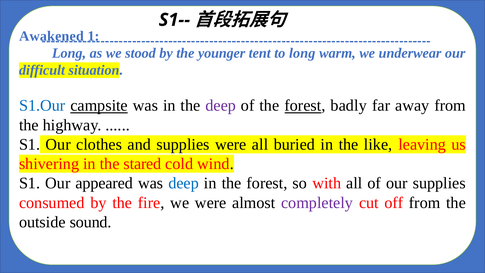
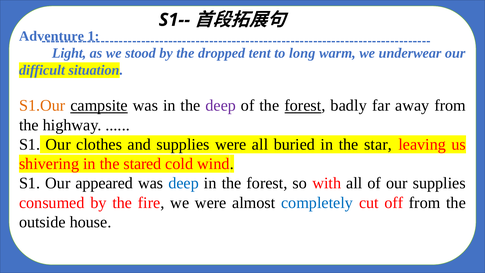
Awakened: Awakened -> Adventure (52, 36)
Long: Long -> Light (69, 53)
younger: younger -> dropped (222, 53)
S1.Our colour: blue -> orange (42, 106)
like: like -> star (378, 144)
completely colour: purple -> blue (317, 203)
sound: sound -> house (91, 222)
